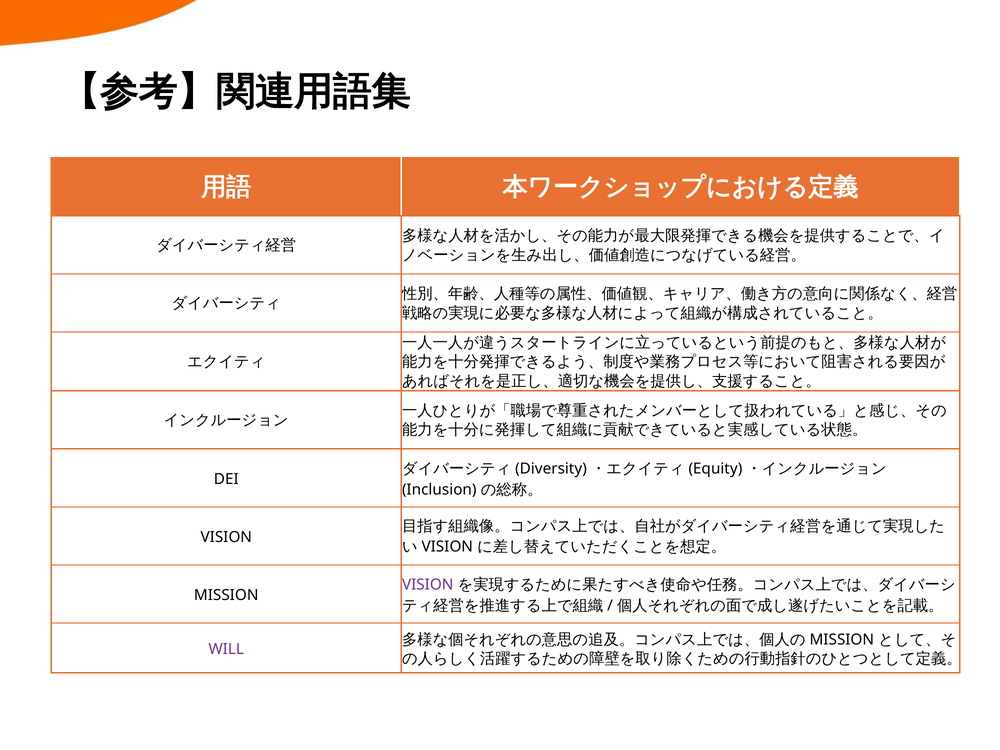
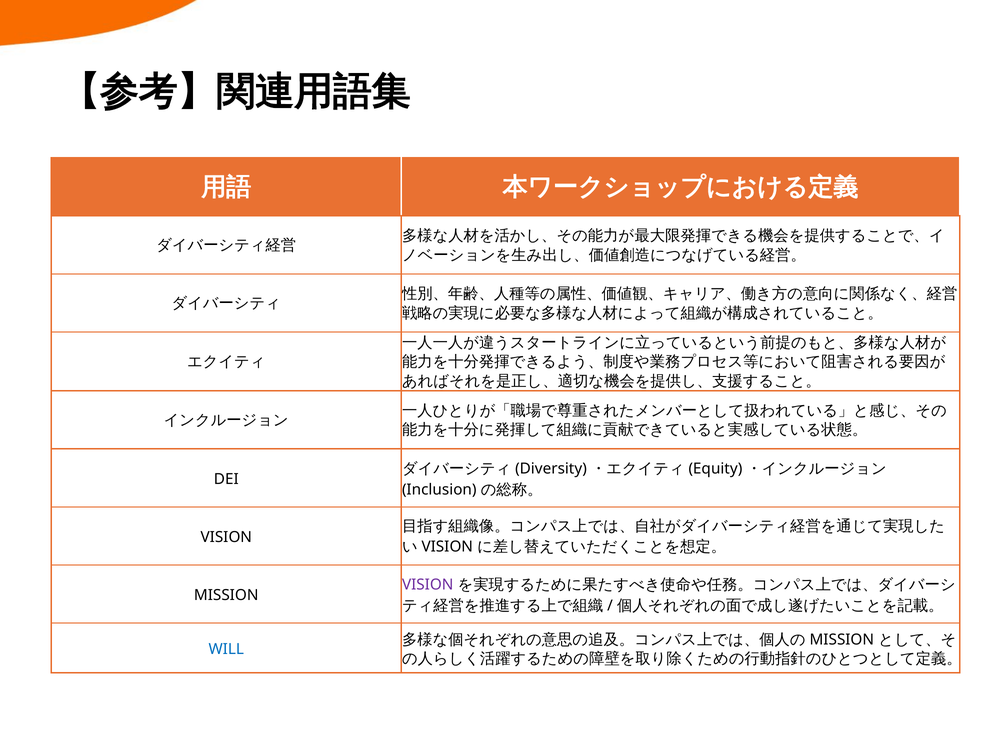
WILL colour: purple -> blue (226, 649)
